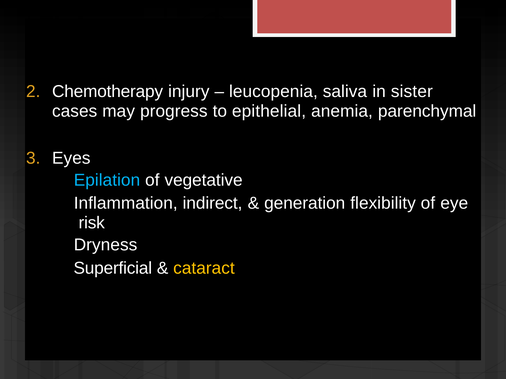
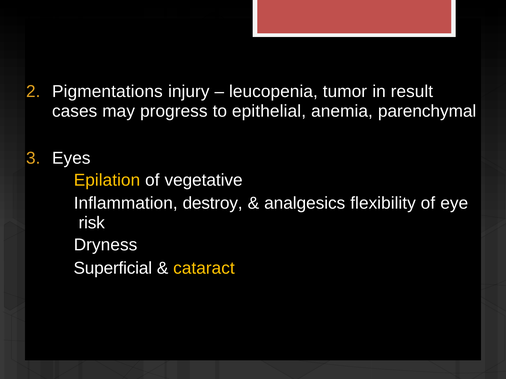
Chemotherapy: Chemotherapy -> Pigmentations (107, 92)
saliva: saliva -> tumor (345, 92)
sister: sister -> result (412, 92)
Epilation colour: light blue -> yellow (107, 181)
indirect: indirect -> destroy (213, 203)
generation: generation -> analgesics (305, 203)
